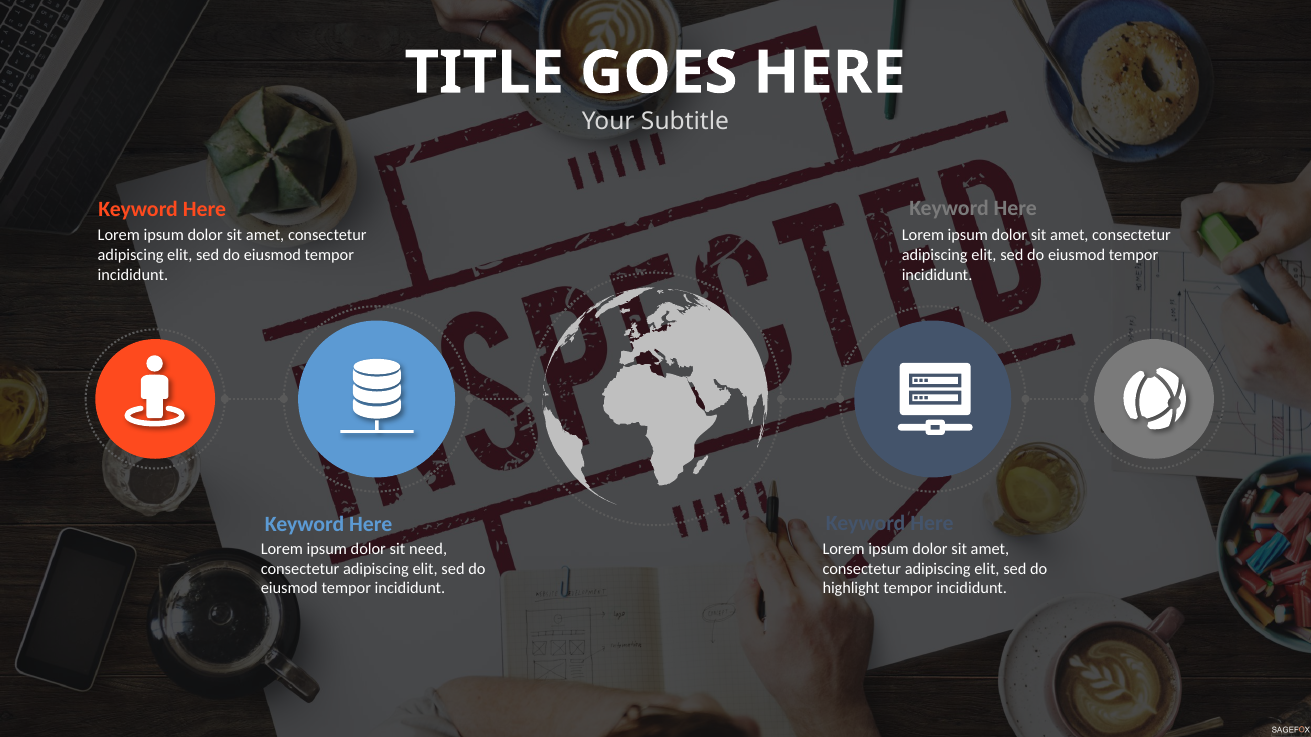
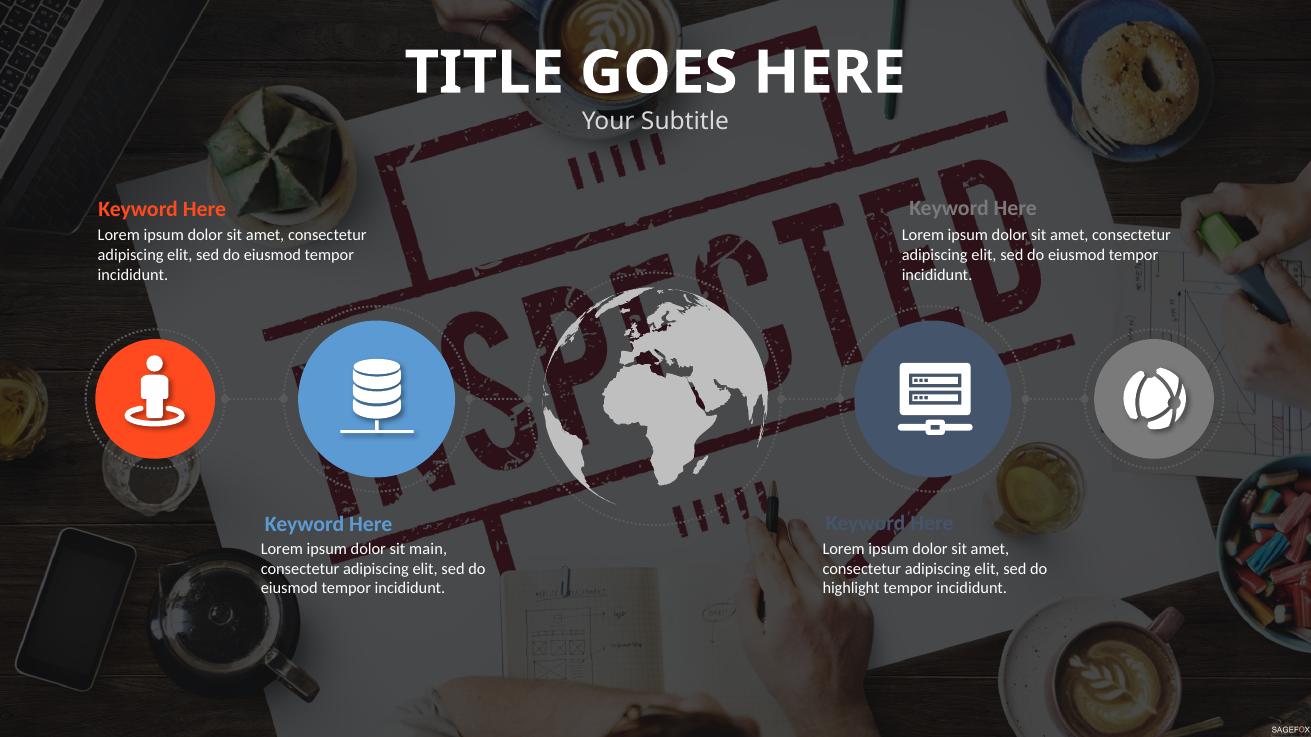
need: need -> main (428, 549)
